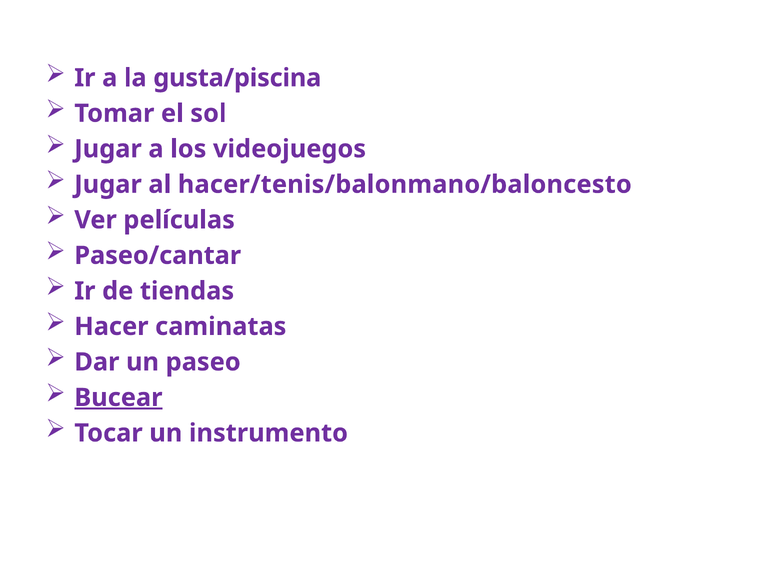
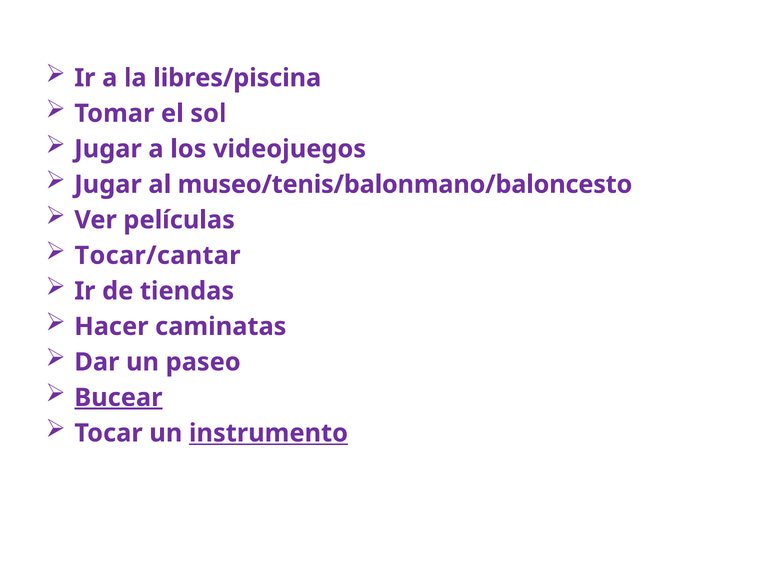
gusta/piscina: gusta/piscina -> libres/piscina (237, 78)
hacer/tenis/balonmano/baloncesto: hacer/tenis/balonmano/baloncesto -> museo/tenis/balonmano/baloncesto (405, 185)
Paseo/cantar: Paseo/cantar -> Tocar/cantar (158, 256)
instrumento underline: none -> present (268, 433)
